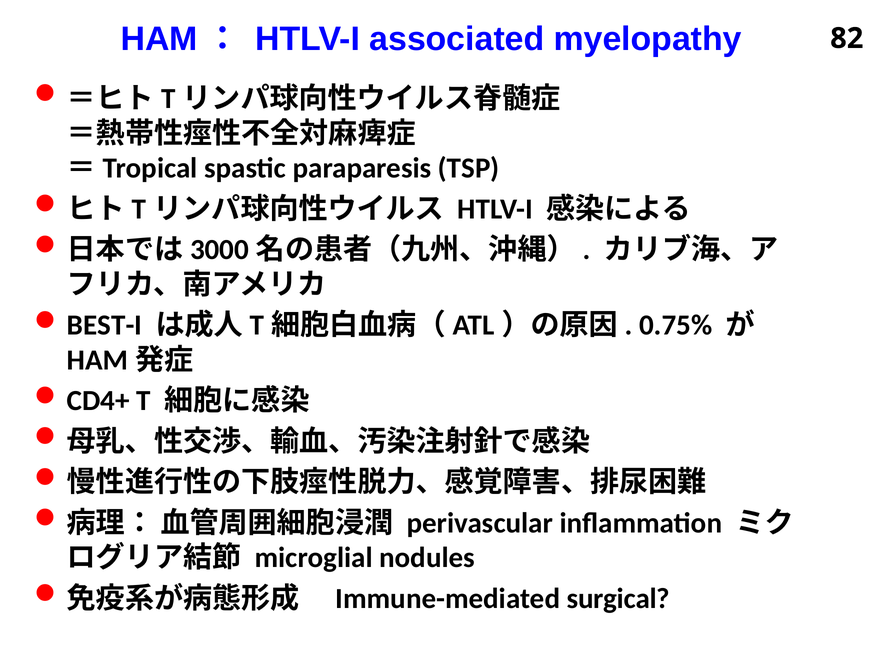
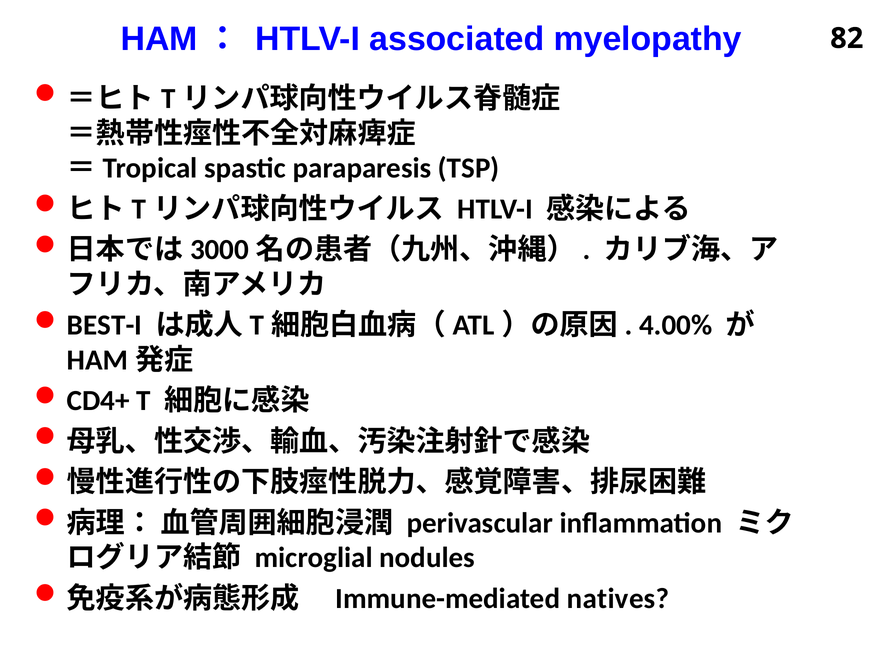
0.75%: 0.75% -> 4.00% (676, 325)
surgical: surgical -> natives (618, 598)
